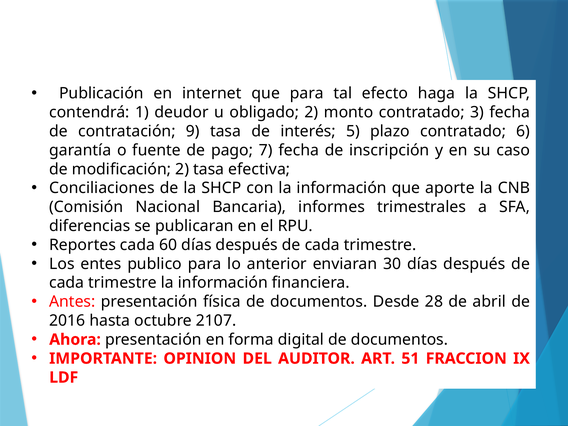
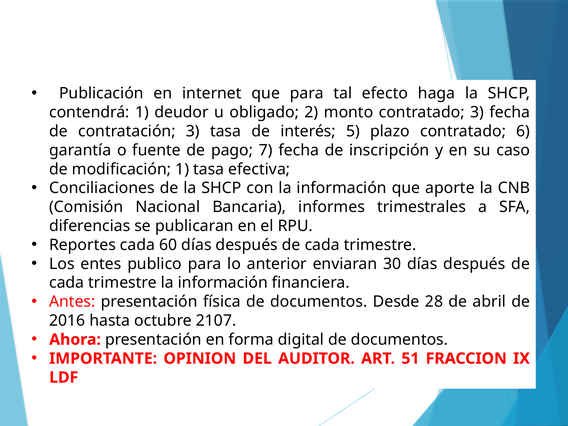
contratación 9: 9 -> 3 (193, 131)
modificación 2: 2 -> 1 (182, 169)
